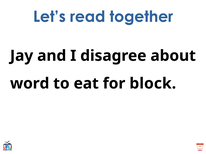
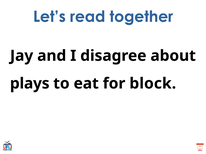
word: word -> plays (30, 84)
